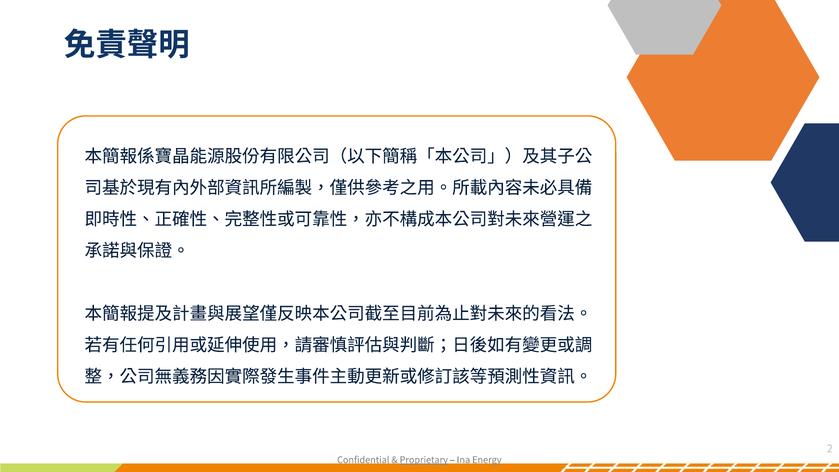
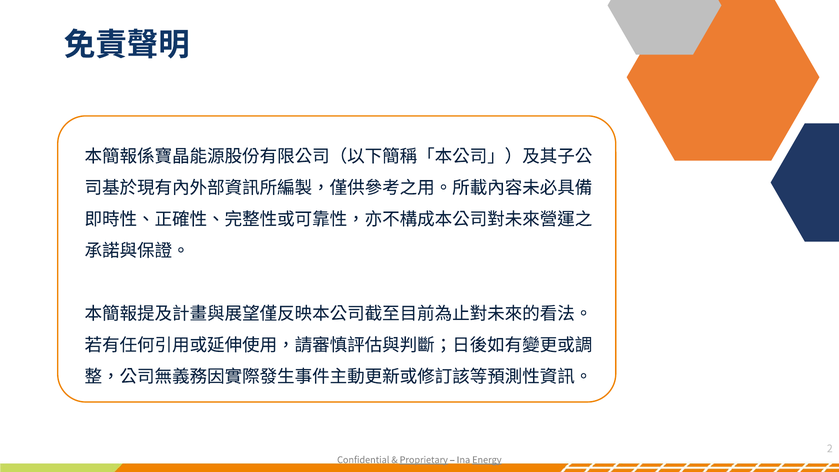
Energy underline: none -> present (487, 460)
